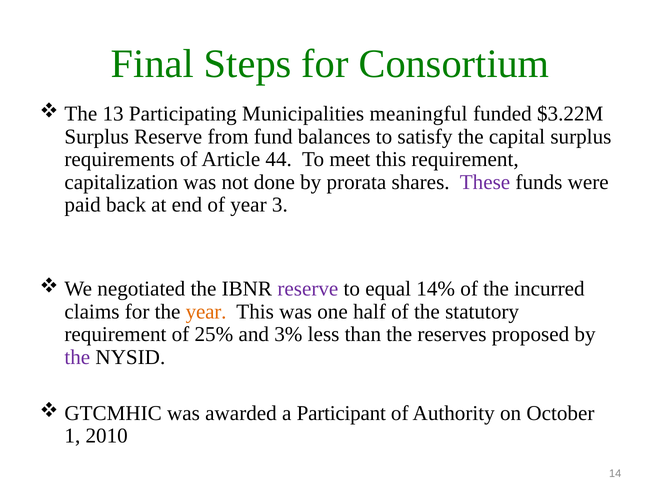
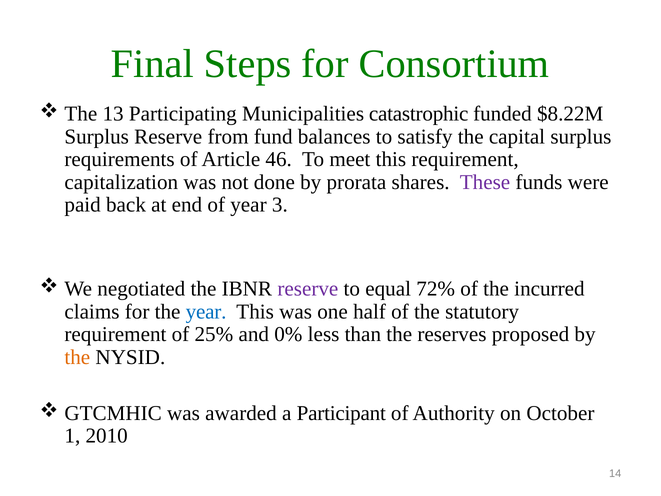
meaningful: meaningful -> catastrophic (419, 114)
$3.22M: $3.22M -> $8.22M (570, 114)
44: 44 -> 46 (279, 159)
14%: 14% -> 72% (436, 289)
year colour: orange -> blue (206, 312)
3%: 3% -> 0% (288, 334)
the colour: purple -> orange (77, 357)
